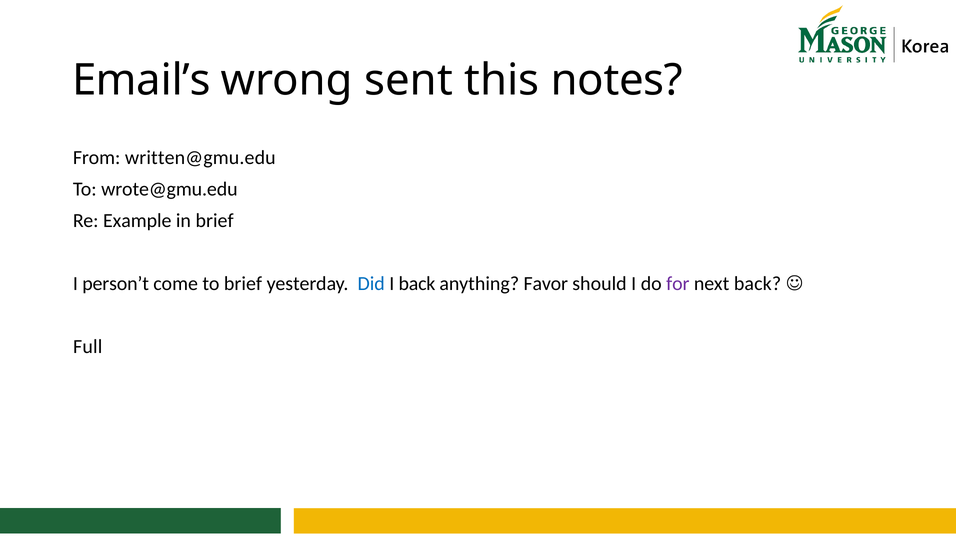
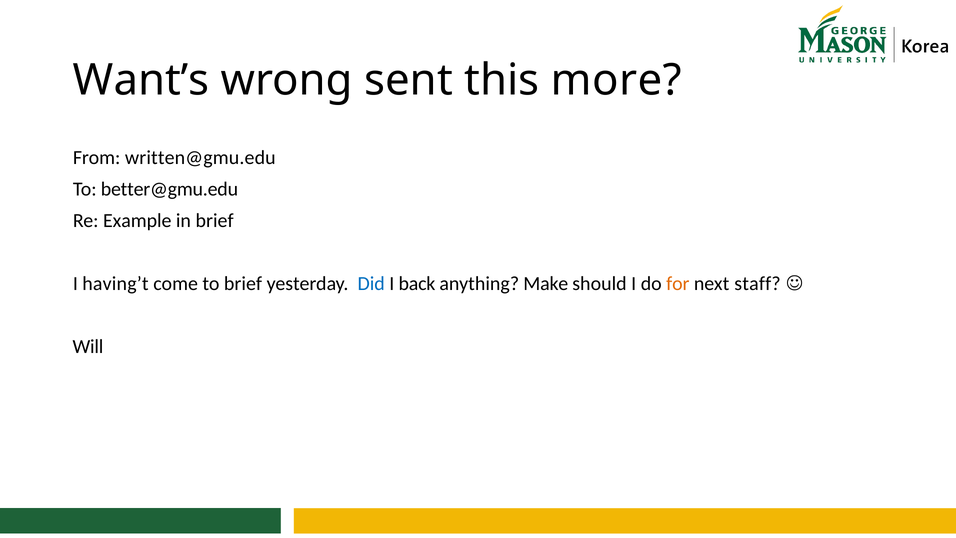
Email’s: Email’s -> Want’s (141, 80)
notes: notes -> more (616, 80)
wrote@gmu.edu: wrote@gmu.edu -> better@gmu.edu (169, 189)
person’t: person’t -> having’t (115, 283)
Favor: Favor -> Make (546, 283)
for colour: purple -> orange (678, 283)
next back: back -> staff (757, 283)
Full: Full -> Will (88, 346)
